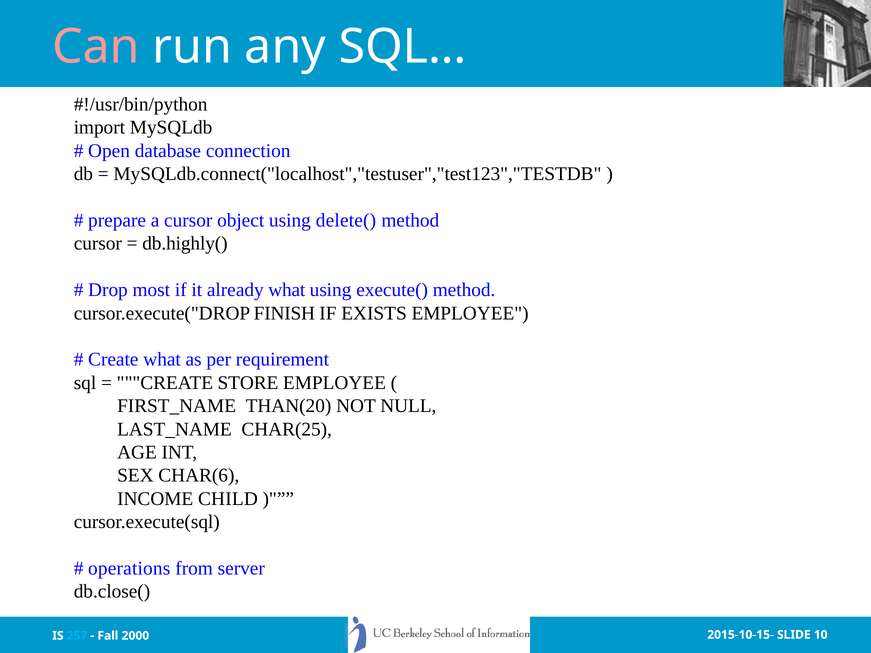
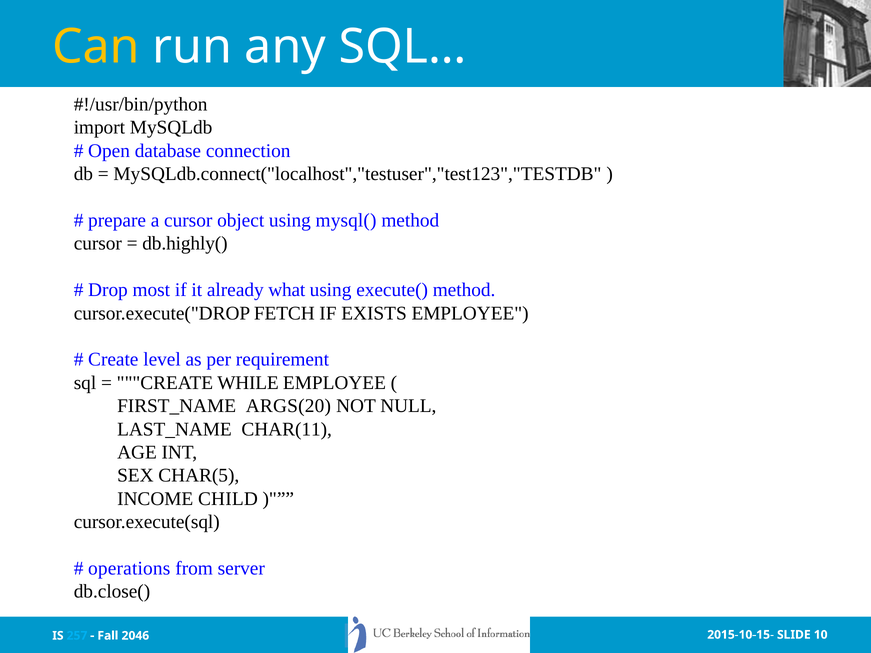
Can colour: pink -> yellow (96, 47)
delete(: delete( -> mysql( (346, 220)
FINISH: FINISH -> FETCH (284, 313)
Create what: what -> level (162, 360)
STORE: STORE -> WHILE (248, 383)
THAN(20: THAN(20 -> ARGS(20 (288, 406)
CHAR(25: CHAR(25 -> CHAR(11 (287, 429)
CHAR(6: CHAR(6 -> CHAR(5 (199, 476)
2000: 2000 -> 2046 (135, 636)
